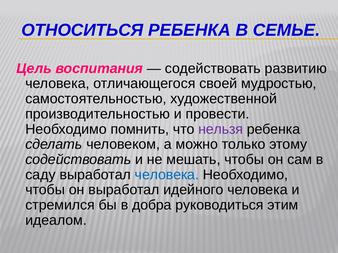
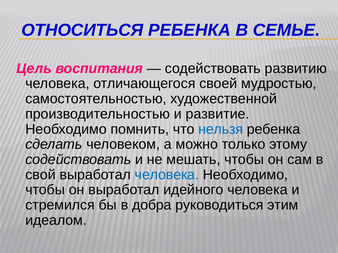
провести: провести -> развитие (218, 114)
нельзя colour: purple -> blue (221, 129)
саду: саду -> свой (40, 175)
